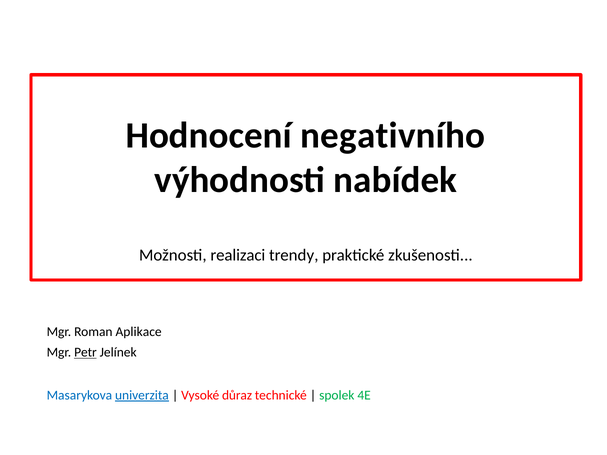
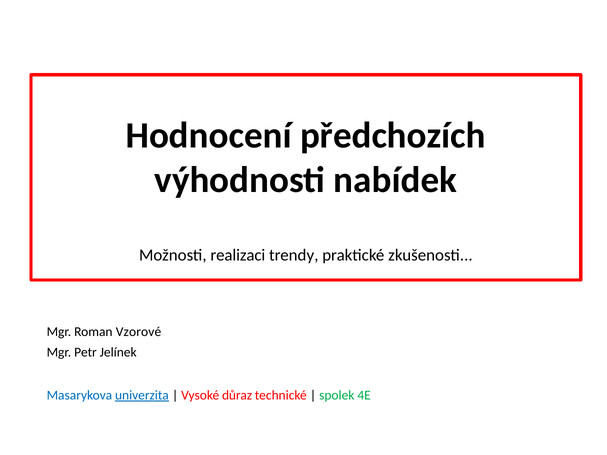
negativního: negativního -> předchozích (393, 135)
Aplikace: Aplikace -> Vzorové (139, 332)
Petr underline: present -> none (85, 353)
